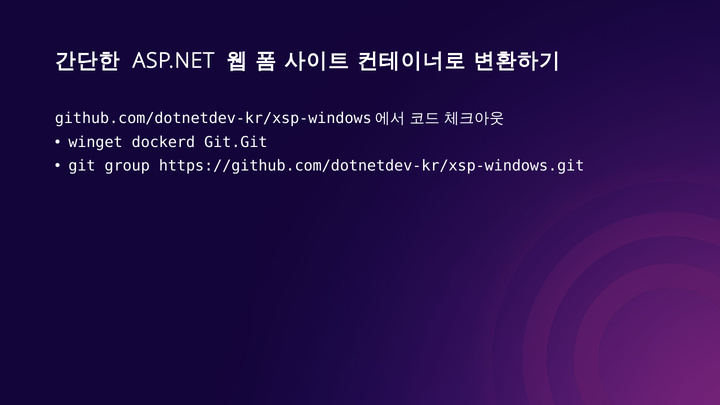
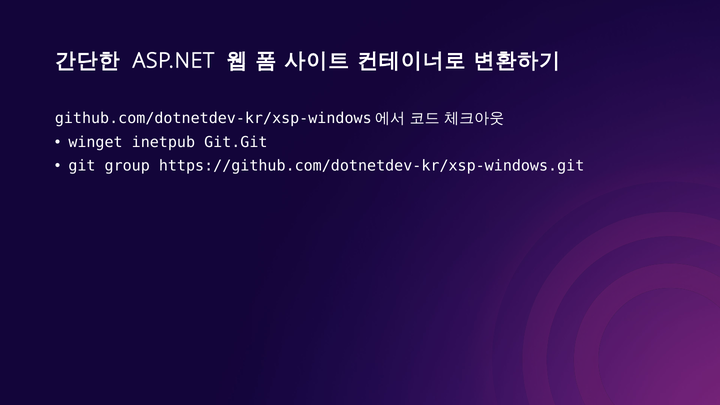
dockerd: dockerd -> inetpub (163, 142)
